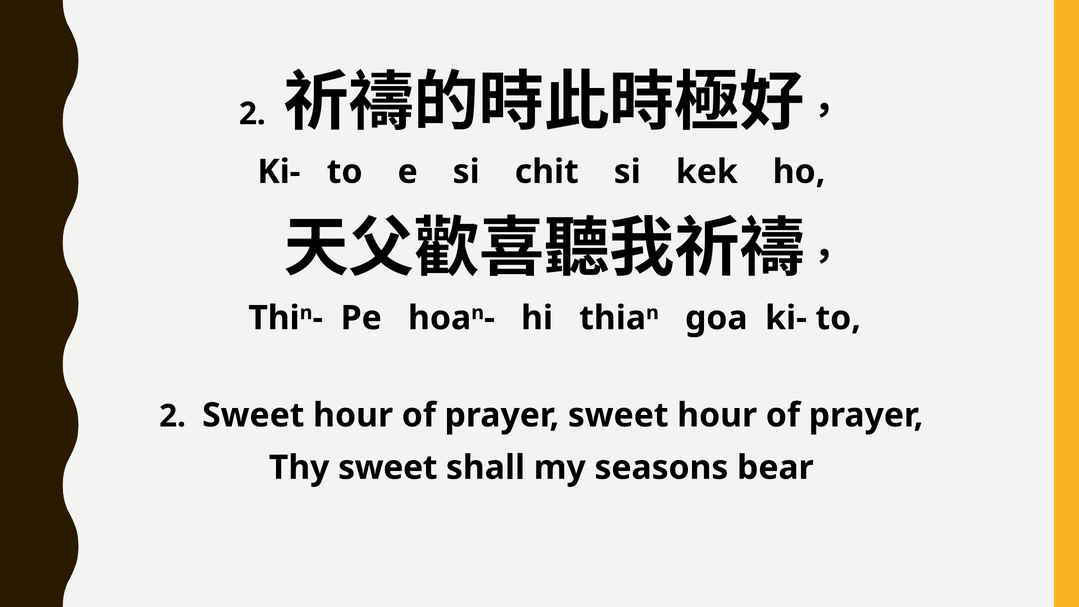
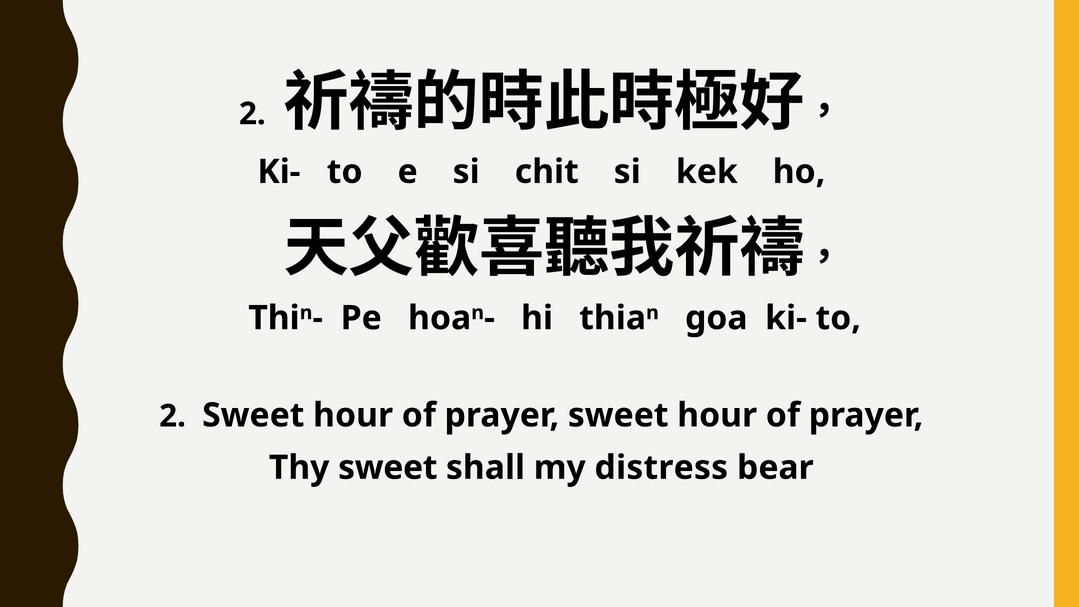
seasons: seasons -> distress (661, 468)
